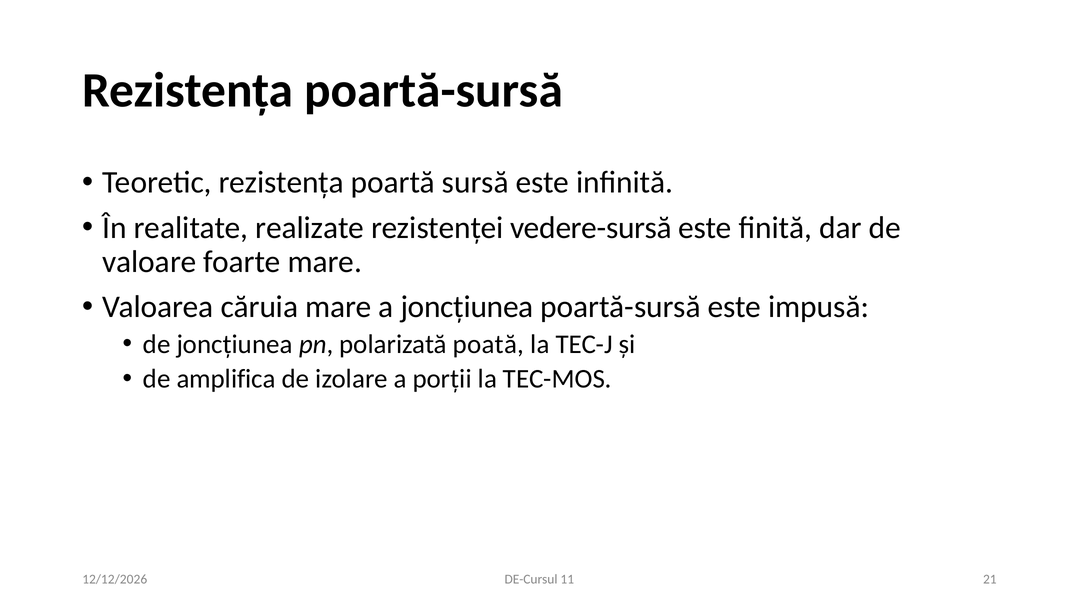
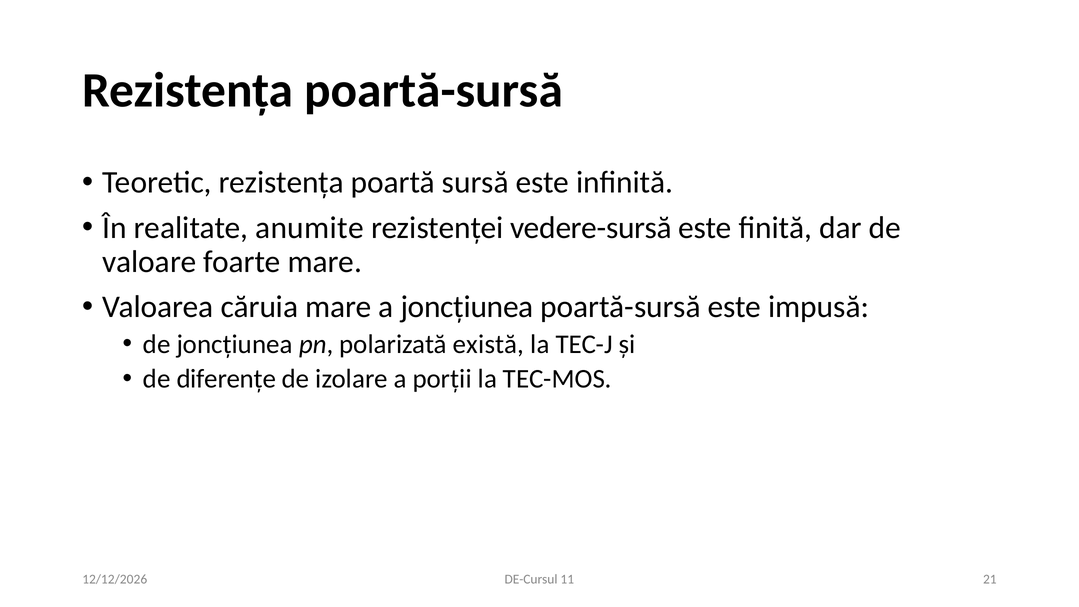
realizate: realizate -> anumite (309, 228)
poată: poată -> există (489, 344)
amplifica: amplifica -> diferențe (226, 379)
